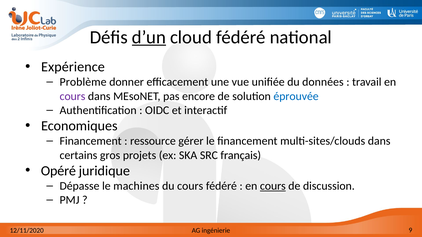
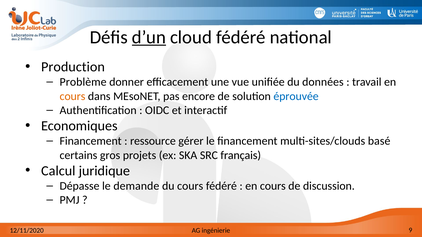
Expérience: Expérience -> Production (73, 67)
cours colour: purple -> orange (72, 96)
multi-sites/clouds dans: dans -> basé (379, 141)
Opéré: Opéré -> Calcul (58, 171)
machines: machines -> demande (136, 186)
cours underline: present -> none (273, 186)
